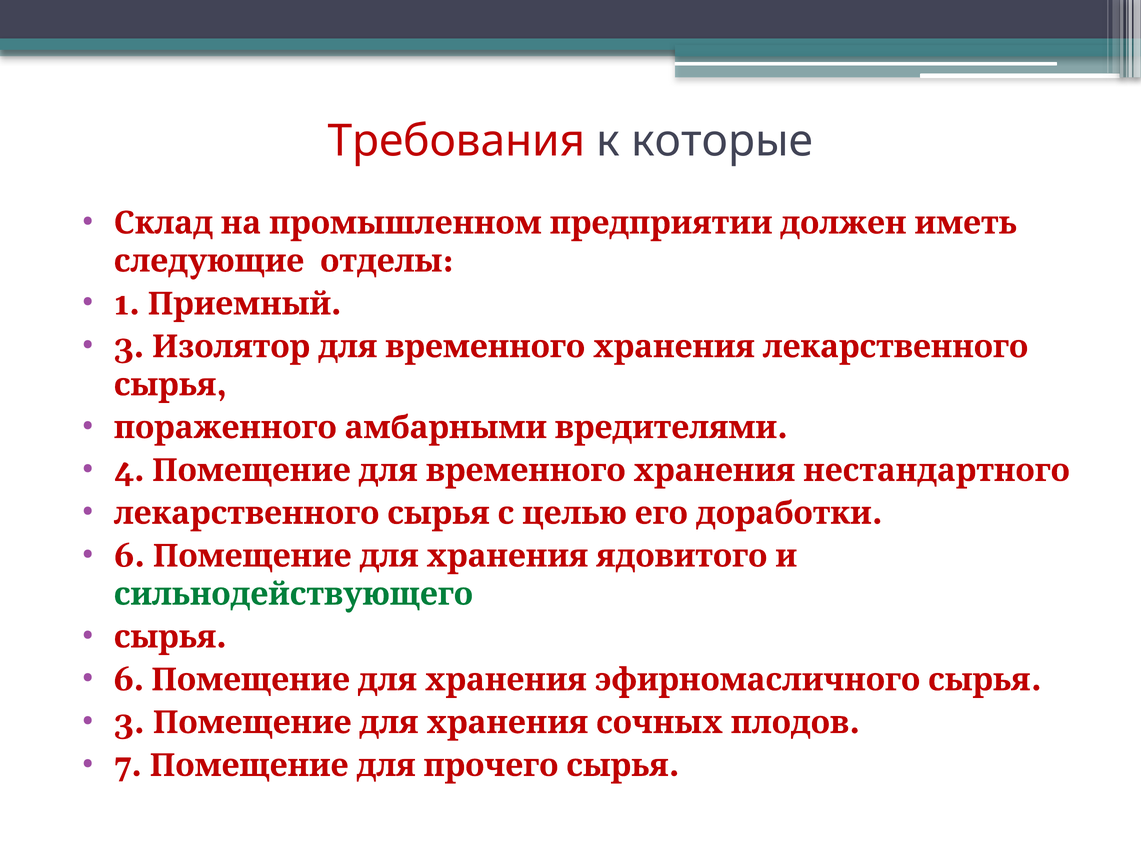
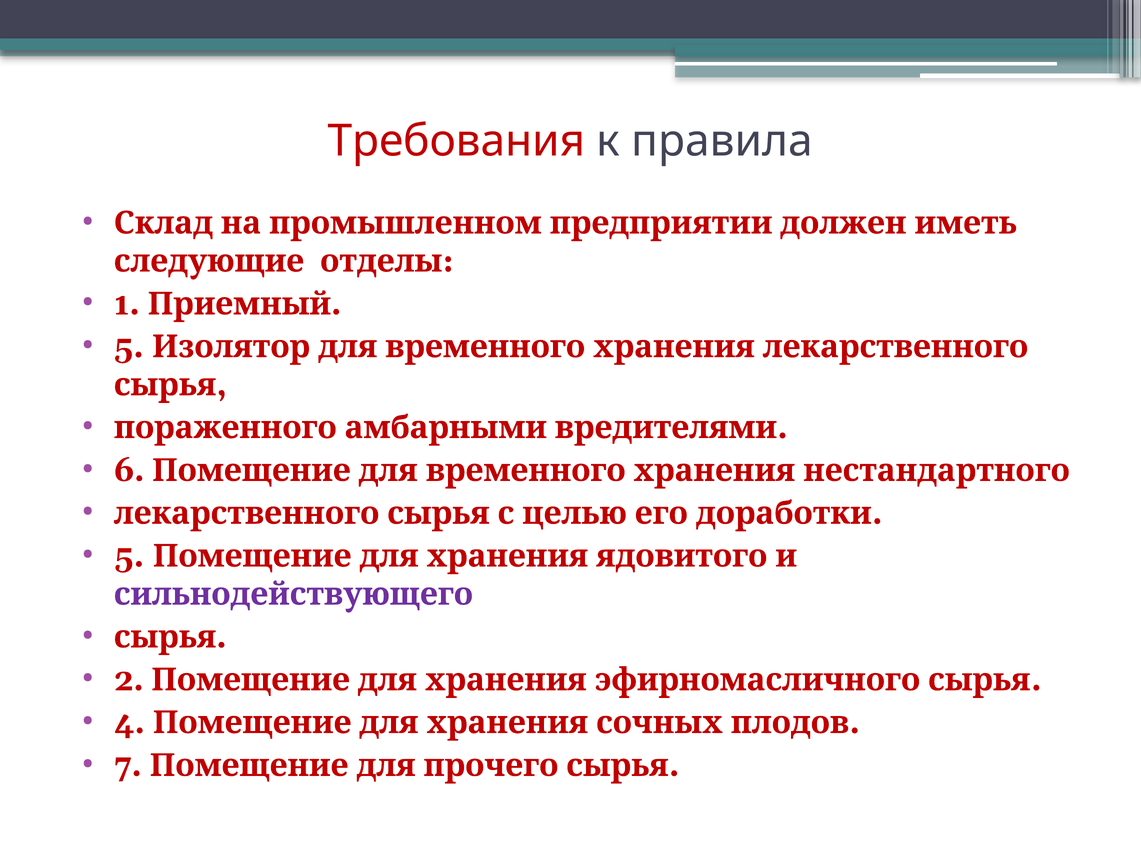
которые: которые -> правила (722, 141)
3: 3 -> 5 (129, 347)
4: 4 -> 6 (129, 470)
6: 6 -> 5 (129, 556)
сильнодействующего colour: green -> purple (293, 594)
6: 6 -> 2 (129, 680)
3: 3 -> 4 (129, 722)
